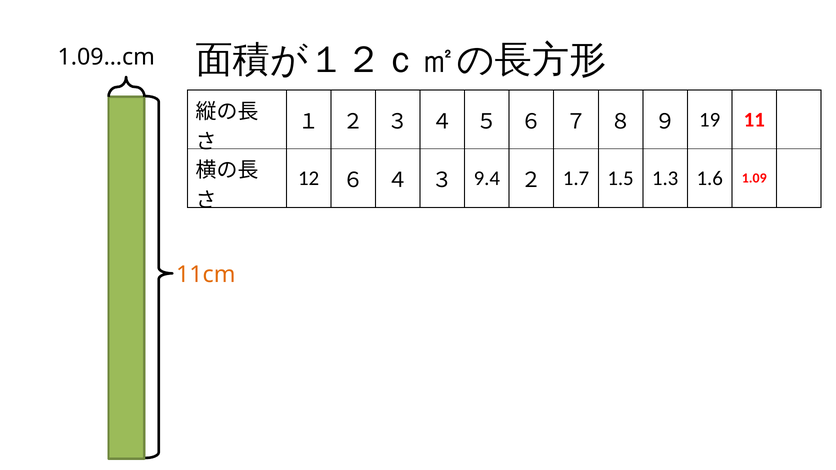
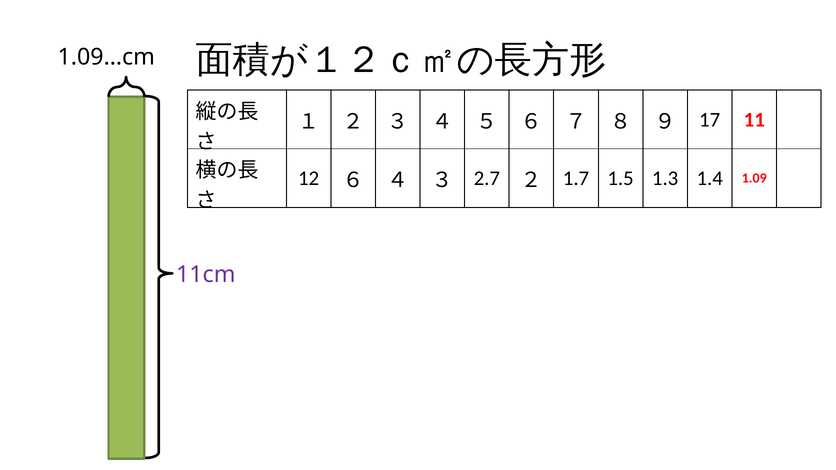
19: 19 -> 17 (710, 120)
9.4: 9.4 -> 2.7 (487, 178)
1.6: 1.6 -> 1.4 (710, 178)
11cm colour: orange -> purple (206, 275)
